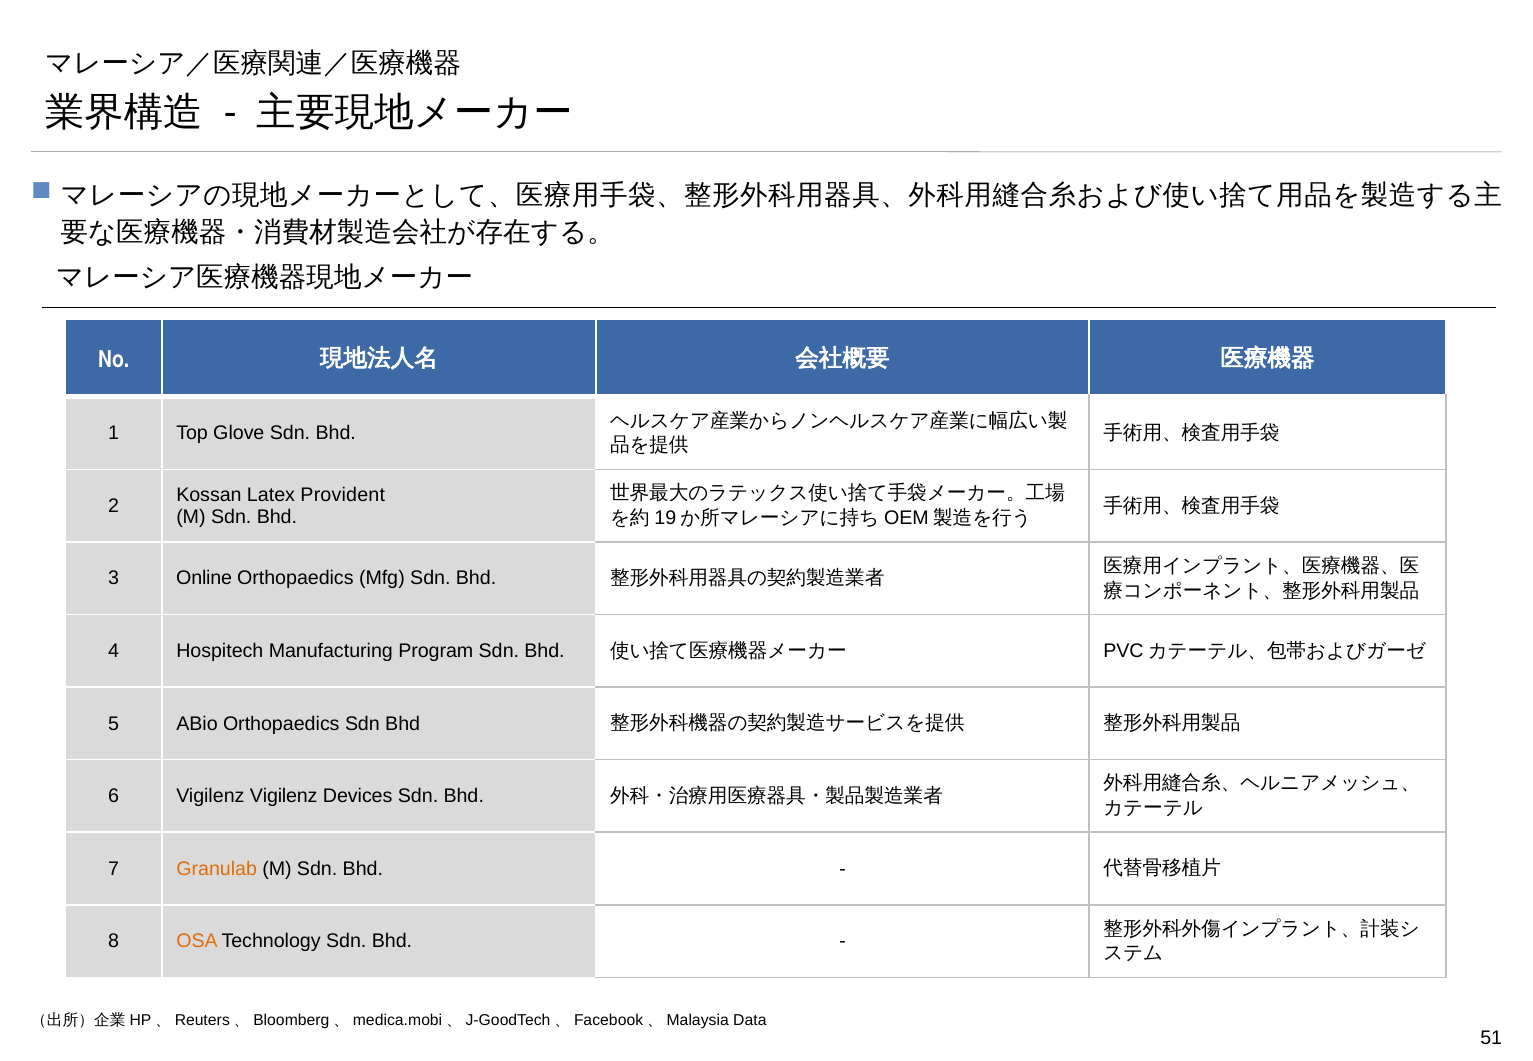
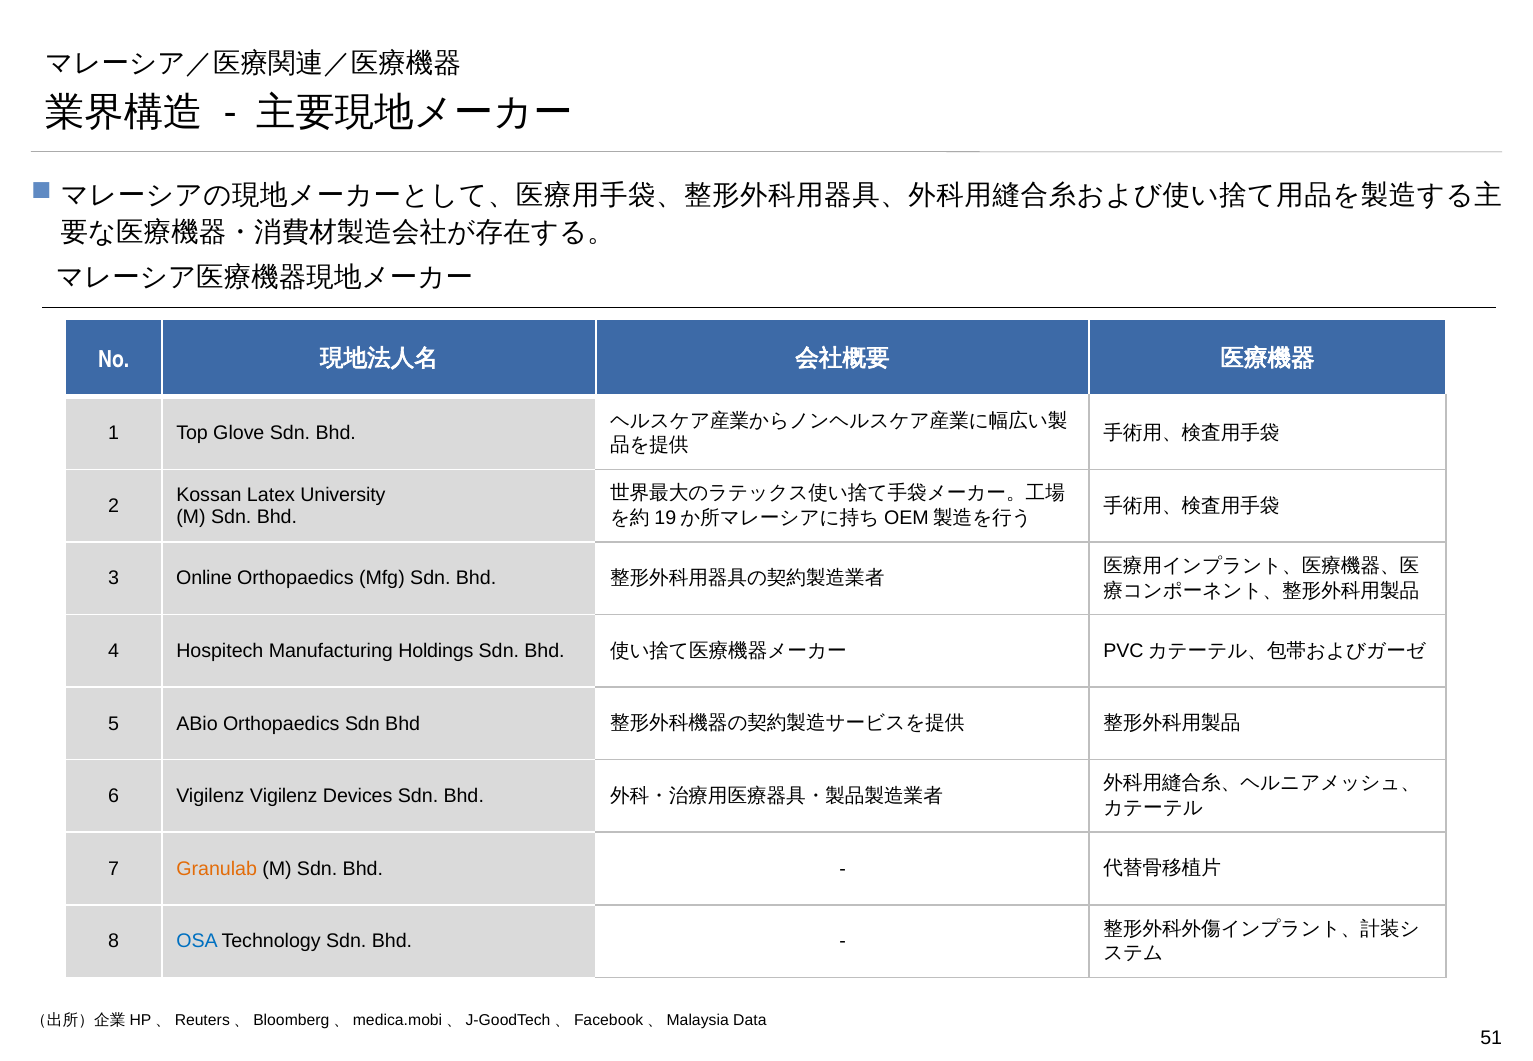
Provident: Provident -> University (343, 495)
Program: Program -> Holdings (436, 651)
OSA colour: orange -> blue (197, 942)
